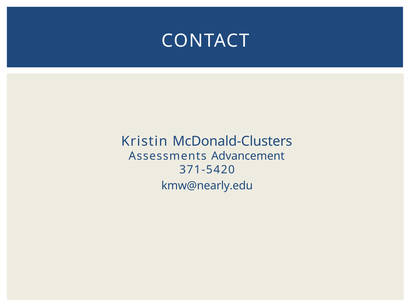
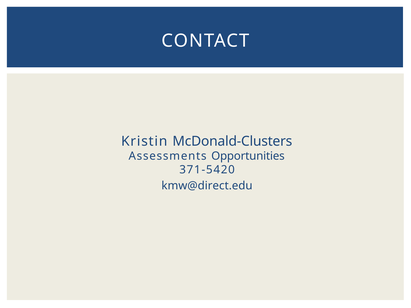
Advancement: Advancement -> Opportunities (248, 156)
kmw@nearly.edu: kmw@nearly.edu -> kmw@direct.edu (207, 186)
